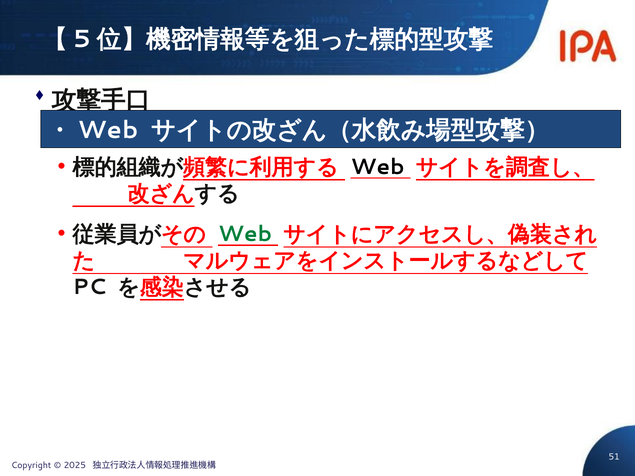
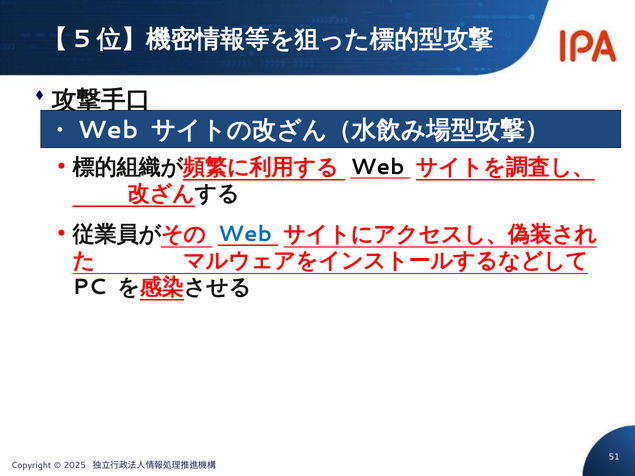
Web colour: green -> blue (245, 234)
